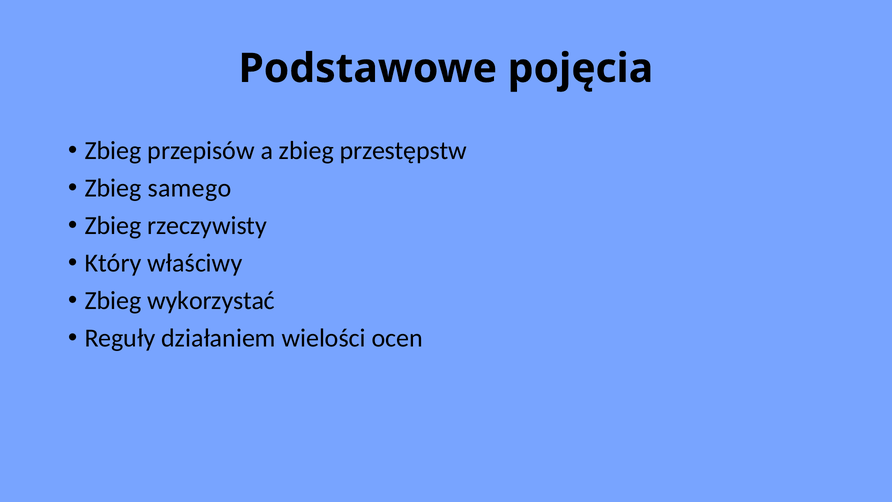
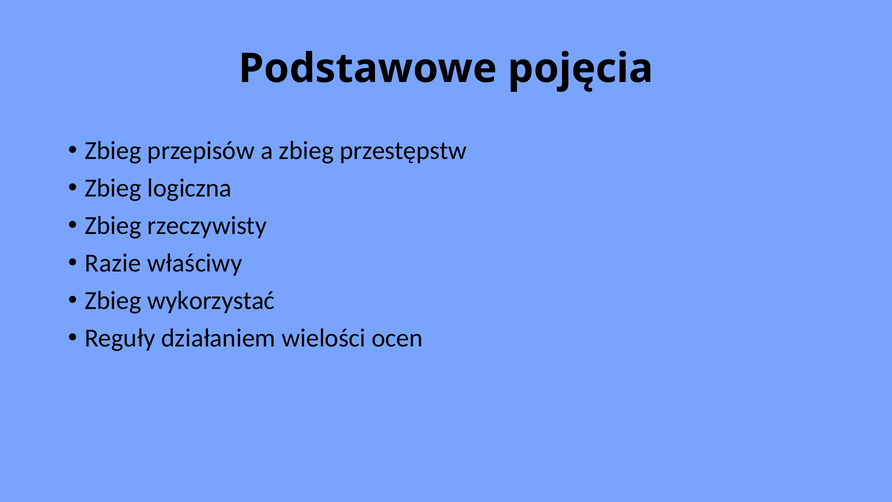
samego: samego -> logiczna (190, 188)
Który: Który -> Razie (113, 263)
